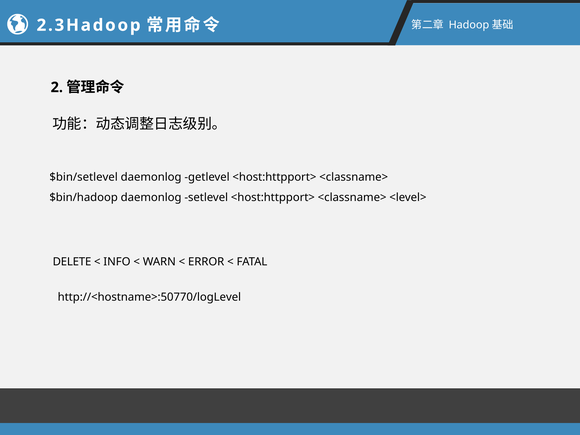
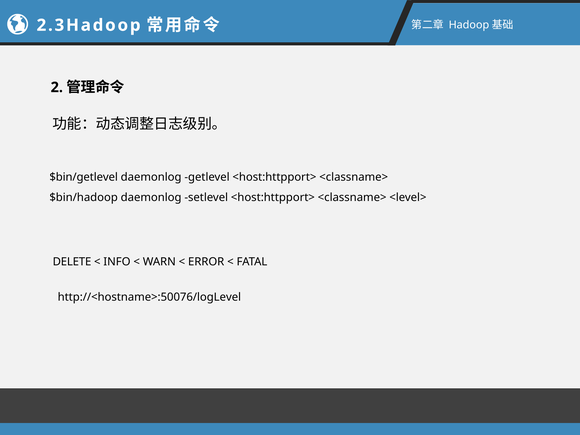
$bin/setlevel: $bin/setlevel -> $bin/getlevel (84, 177)
http://<hostname>:50770/logLevel: http://<hostname>:50770/logLevel -> http://<hostname>:50076/logLevel (149, 297)
